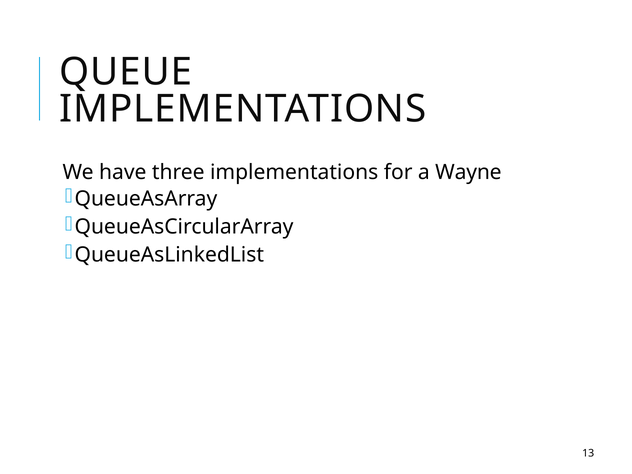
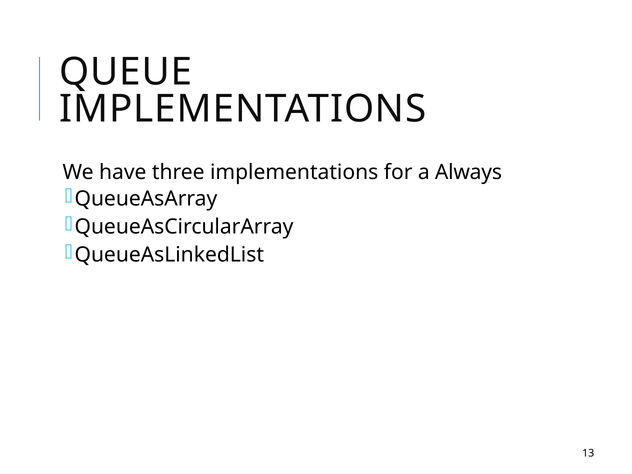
Wayne: Wayne -> Always (468, 172)
